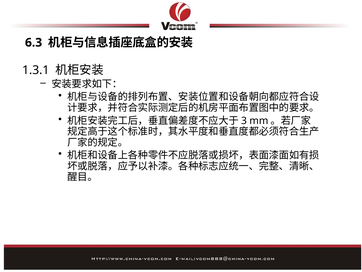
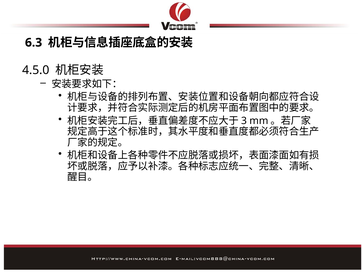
1.3.1: 1.3.1 -> 4.5.0 (36, 70)
